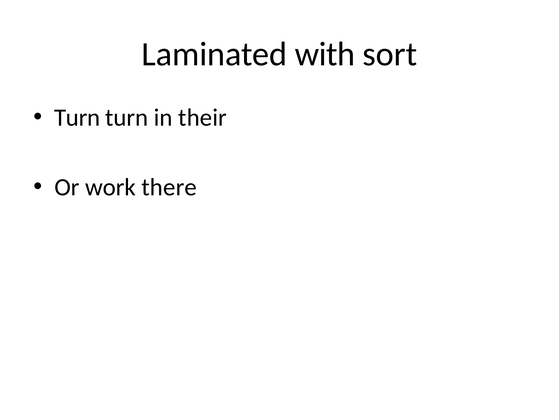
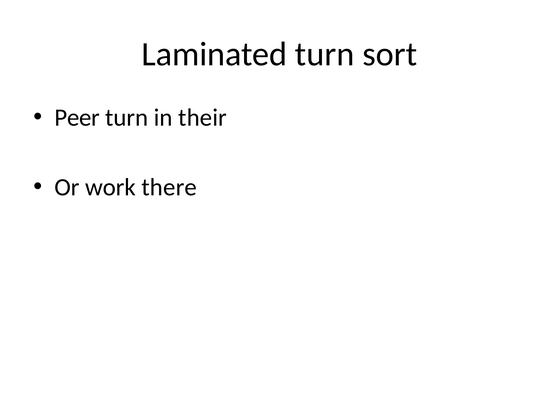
Laminated with: with -> turn (325, 54)
Turn: Turn -> Peer (77, 117)
